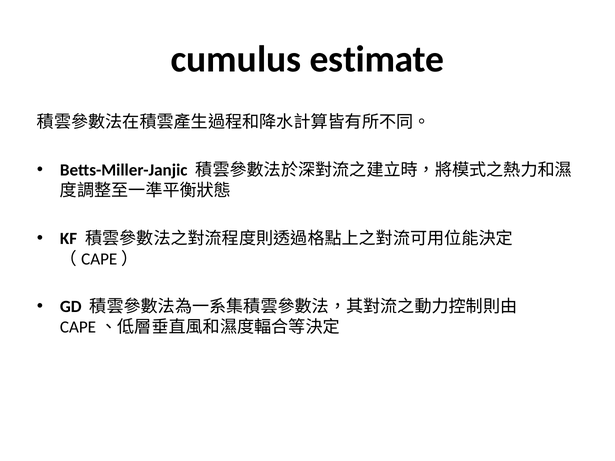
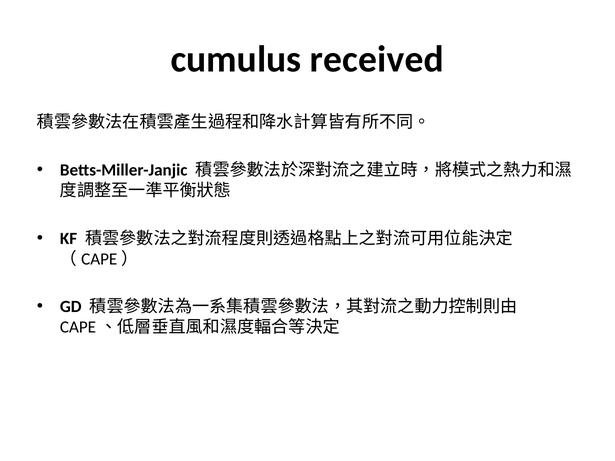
estimate: estimate -> received (377, 60)
